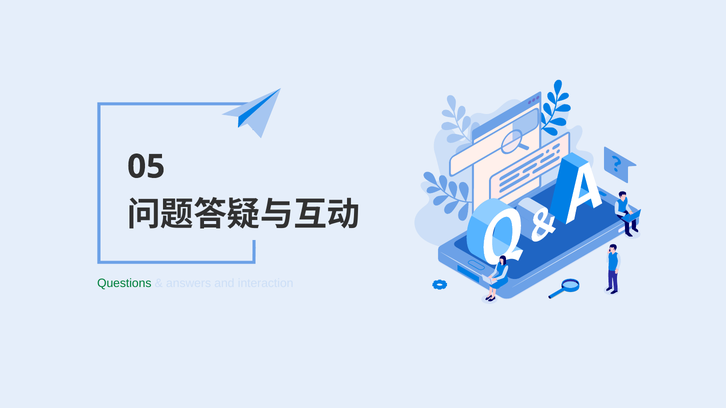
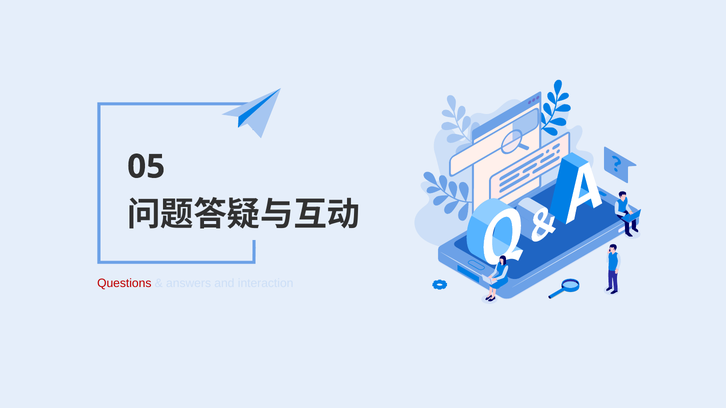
Questions colour: green -> red (124, 284)
